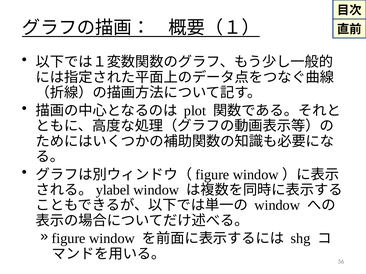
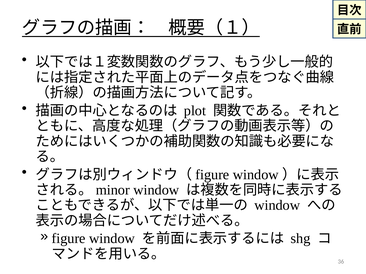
ylabel: ylabel -> minor (113, 190)
